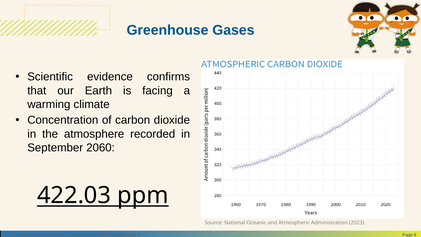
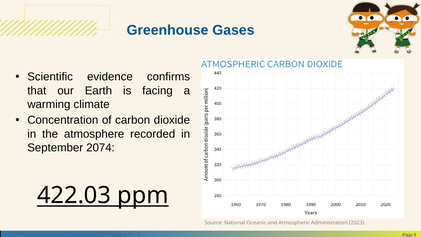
2060: 2060 -> 2074 (101, 147)
